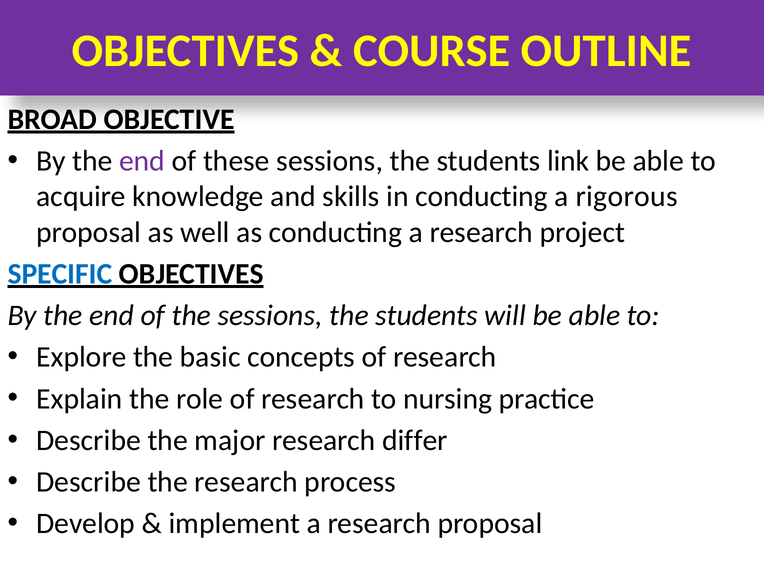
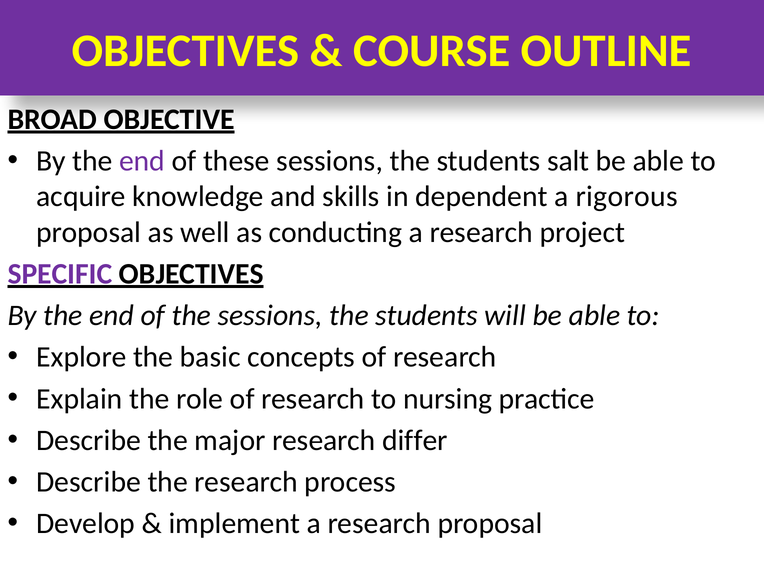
link: link -> salt (568, 161)
in conducting: conducting -> dependent (481, 197)
SPECIFIC colour: blue -> purple (60, 274)
